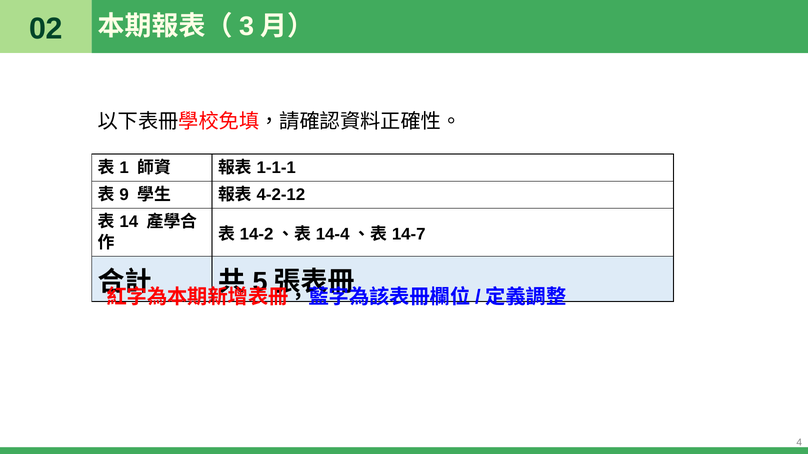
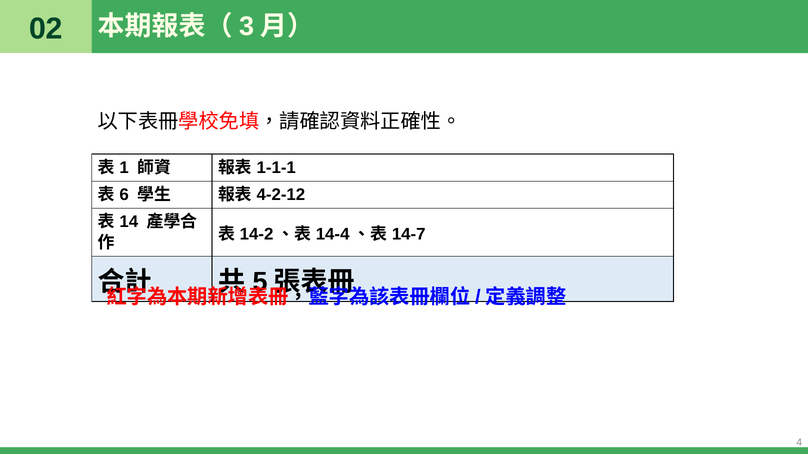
9: 9 -> 6 (124, 195)
